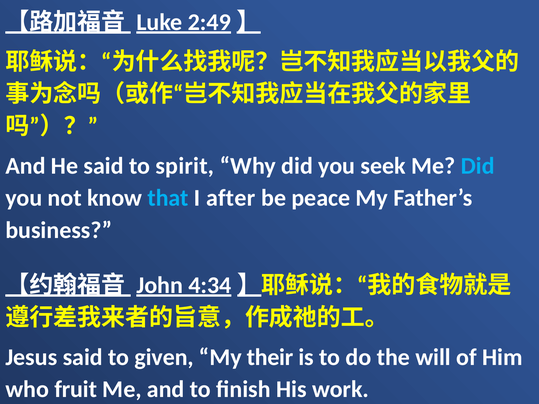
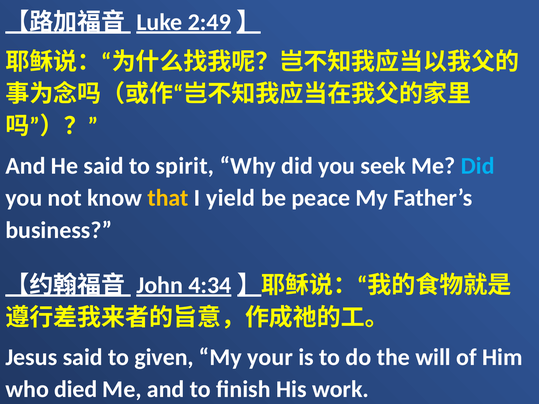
that colour: light blue -> yellow (168, 198)
after: after -> yield (231, 198)
their: their -> your (270, 357)
fruit: fruit -> died (76, 390)
